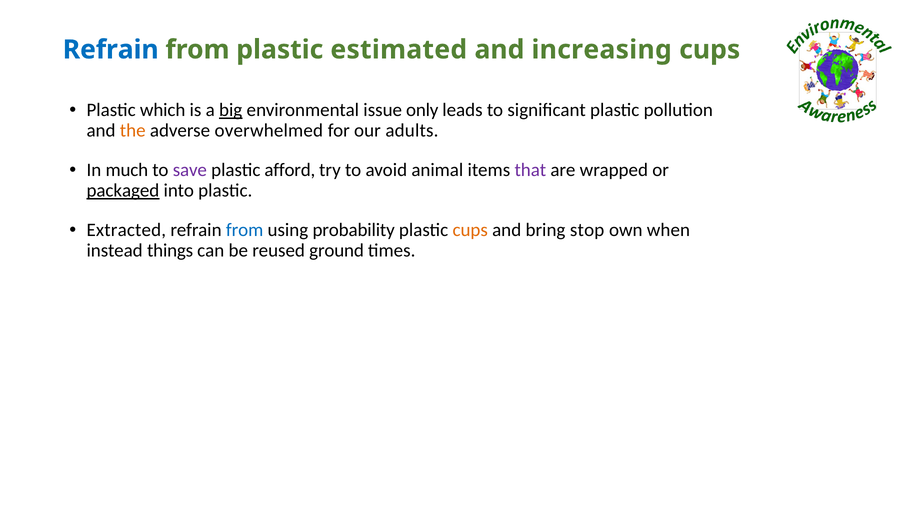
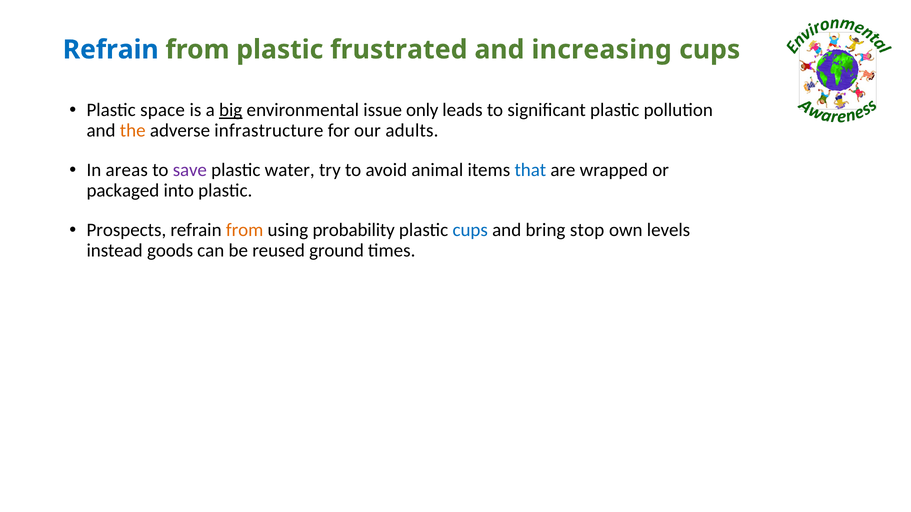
estimated: estimated -> frustrated (399, 50)
which: which -> space (163, 110)
overwhelmed: overwhelmed -> infrastructure (269, 131)
much: much -> areas (127, 170)
afford: afford -> water (290, 170)
that colour: purple -> blue (530, 170)
packaged underline: present -> none (123, 191)
Extracted: Extracted -> Prospects (126, 230)
from colour: blue -> orange (245, 230)
cups colour: orange -> blue (470, 230)
when: when -> levels (668, 230)
things: things -> goods (170, 251)
